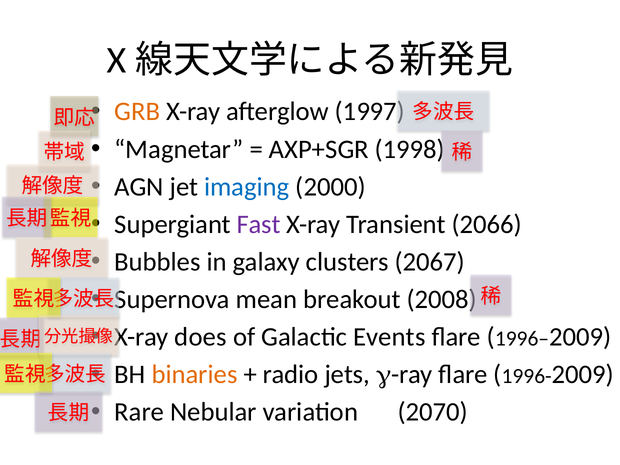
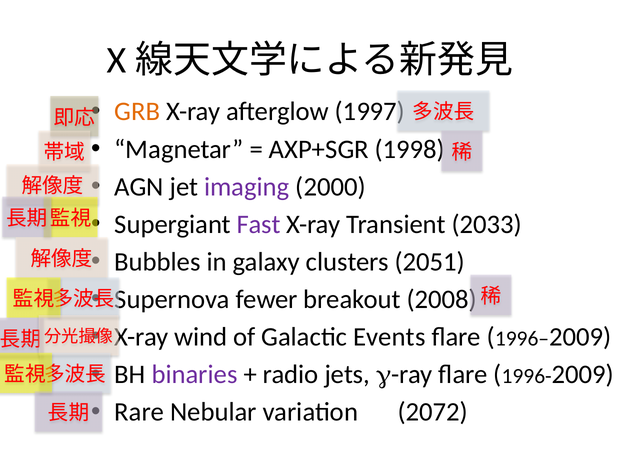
imaging colour: blue -> purple (247, 187)
2066: 2066 -> 2033 (487, 224)
2067: 2067 -> 2051 (430, 262)
mean: mean -> fewer (267, 299)
does: does -> wind (201, 337)
binaries colour: orange -> purple (195, 375)
2070: 2070 -> 2072 (433, 412)
